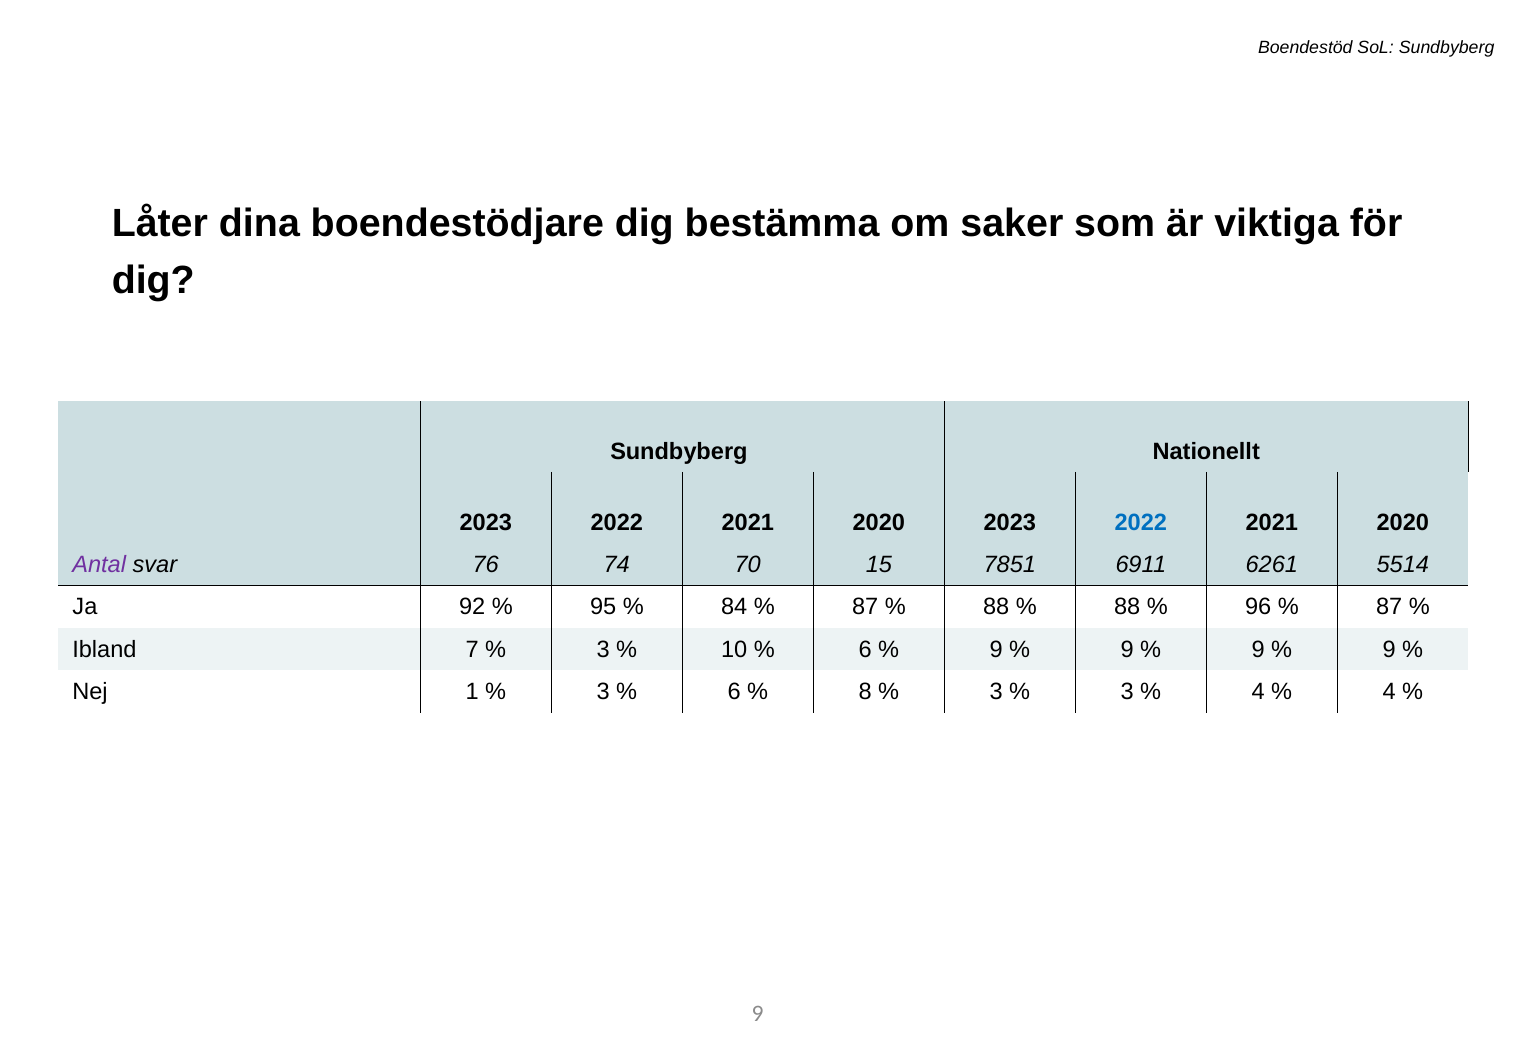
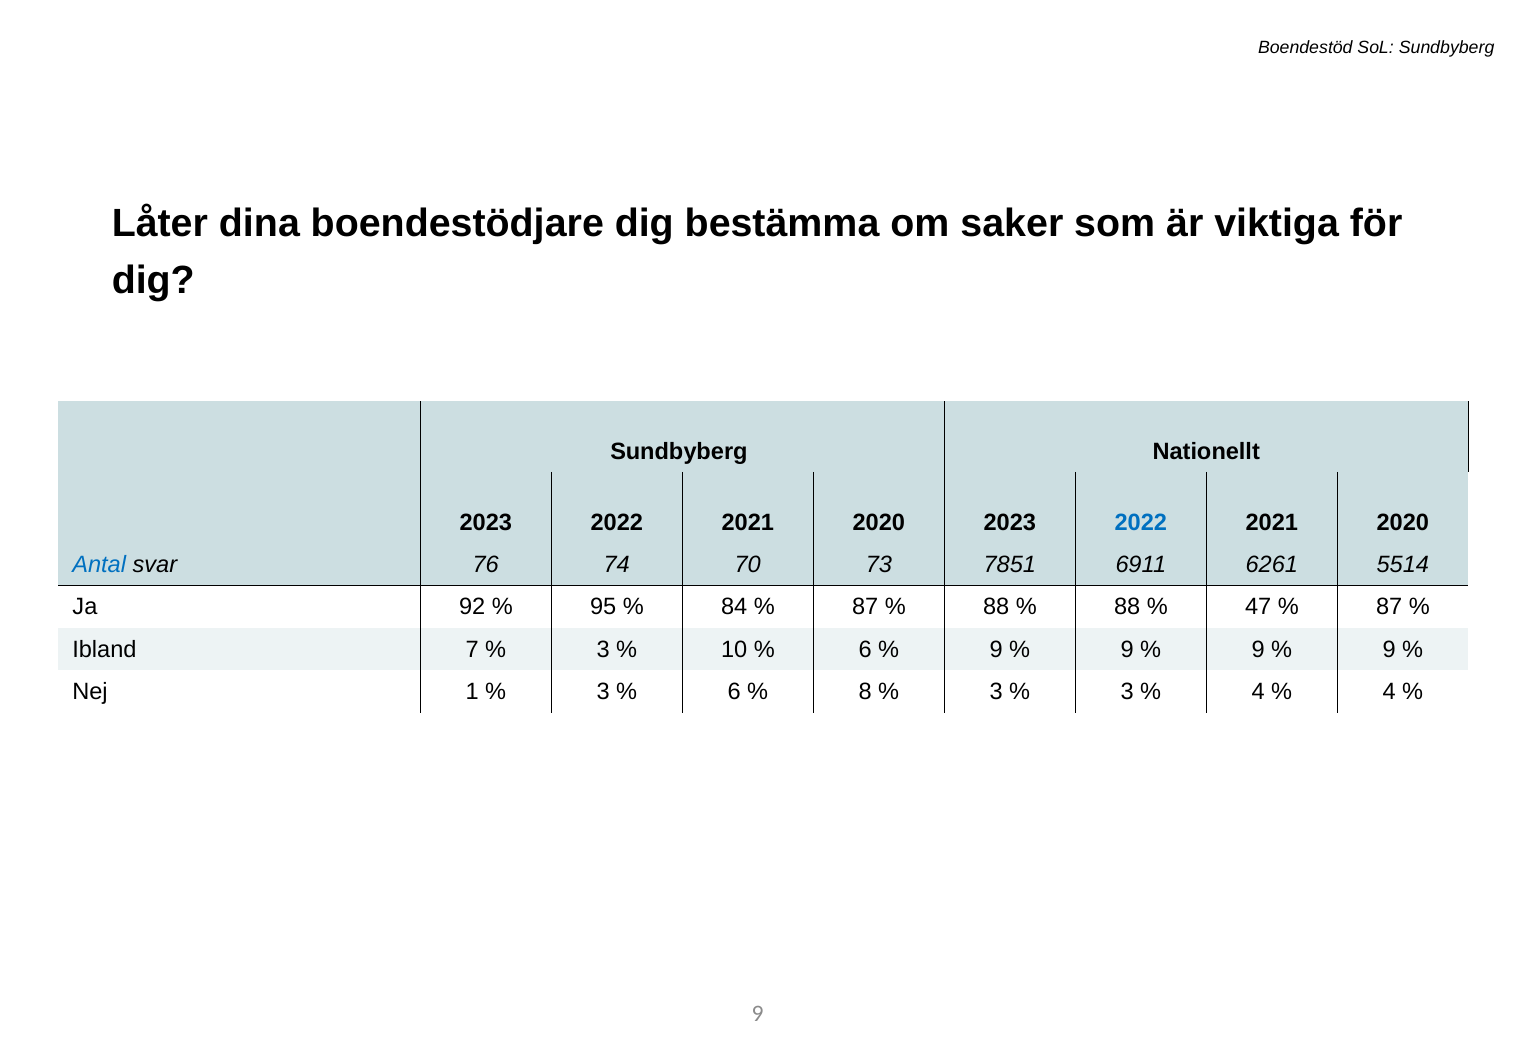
Antal colour: purple -> blue (99, 564)
15: 15 -> 73 (879, 564)
96: 96 -> 47 (1258, 607)
